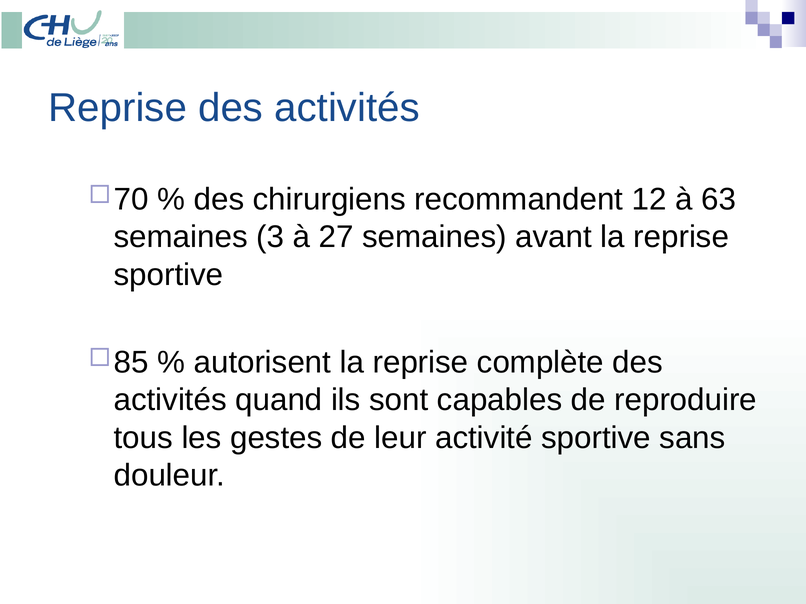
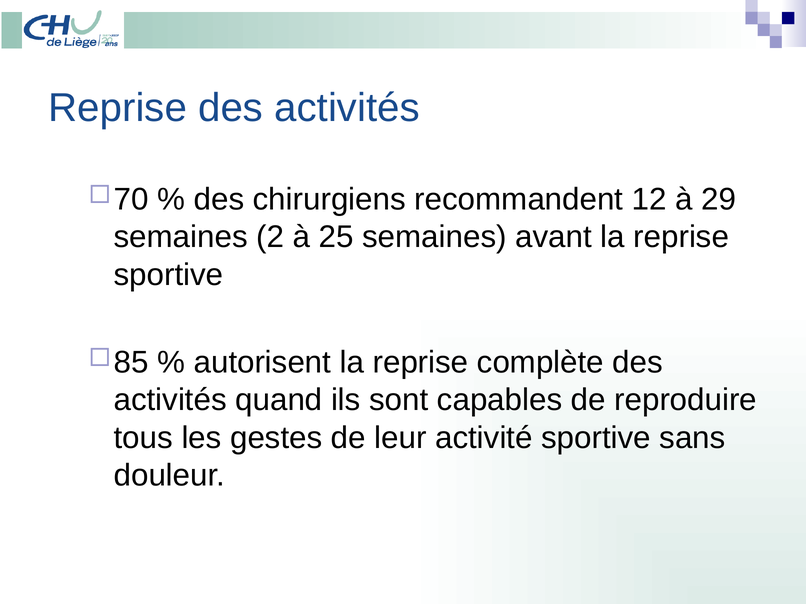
63: 63 -> 29 (719, 200)
3: 3 -> 2 (270, 237)
27: 27 -> 25 (336, 237)
